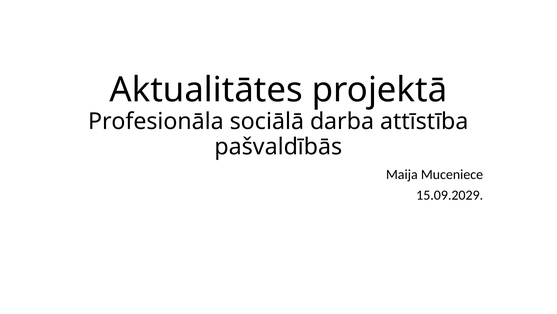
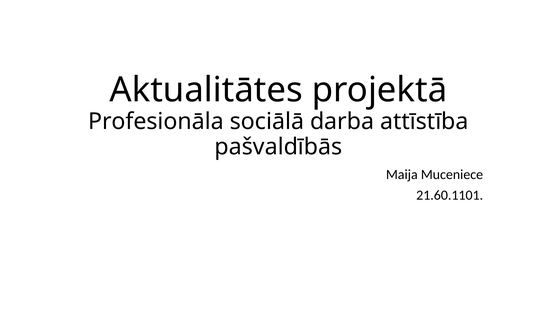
15.09.2029: 15.09.2029 -> 21.60.1101 (450, 195)
